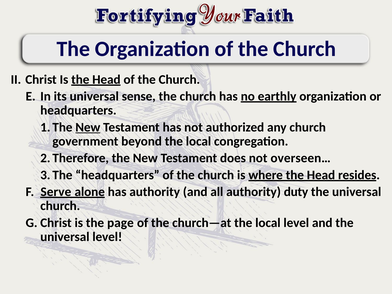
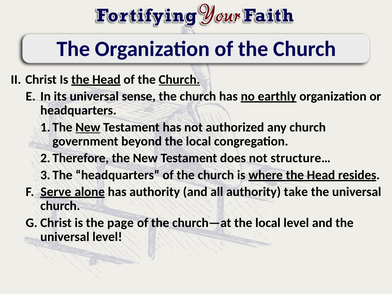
Church underline: none -> present (179, 80)
overseen…: overseen… -> structure… (301, 158)
duty: duty -> take (296, 192)
